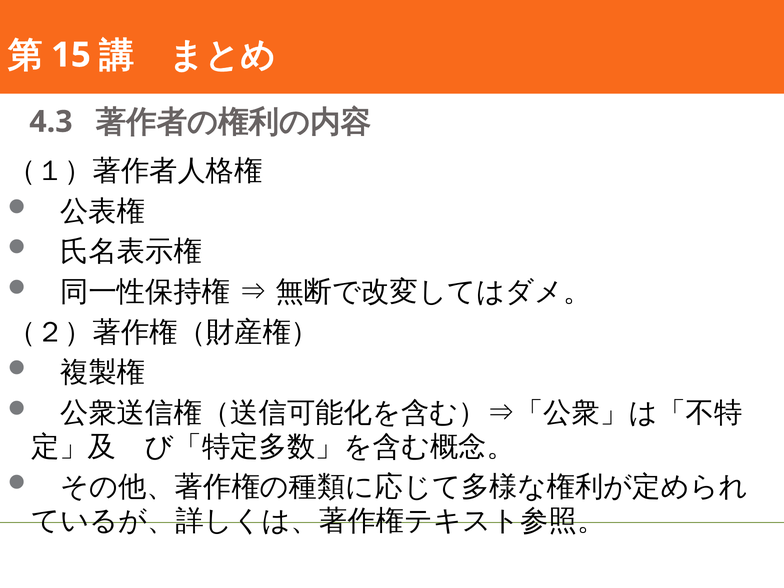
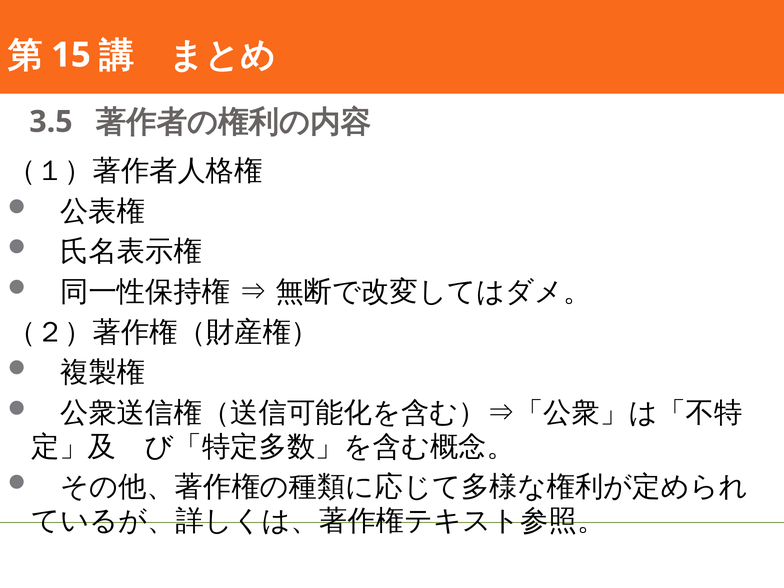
4.3: 4.3 -> 3.5 (51, 122)
